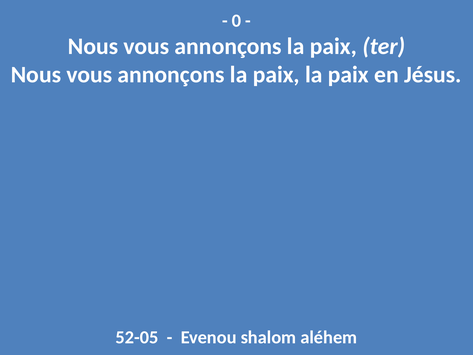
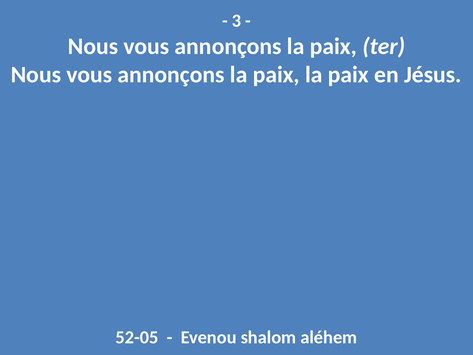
0: 0 -> 3 (236, 21)
